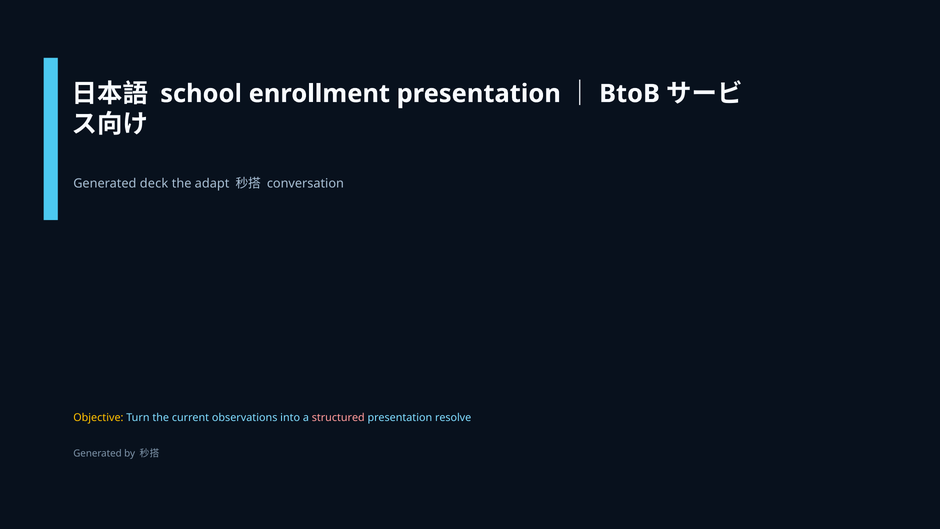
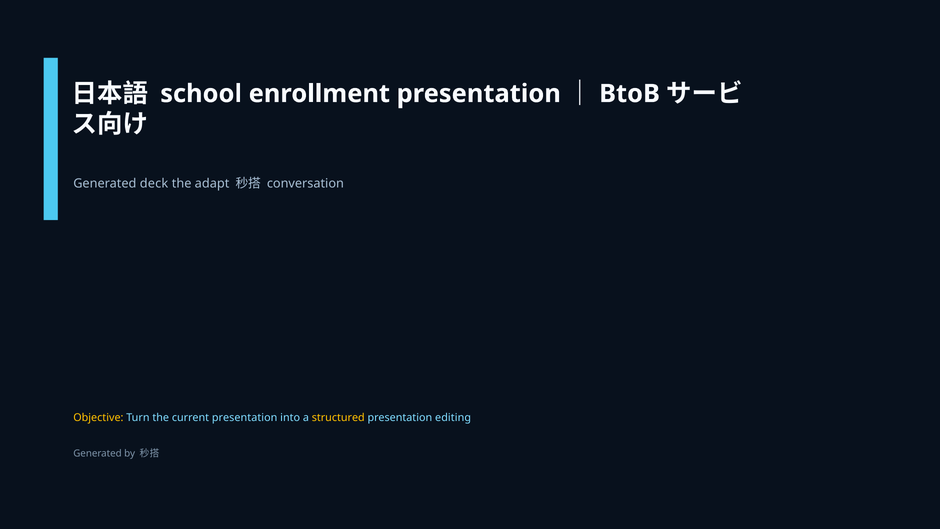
current observations: observations -> presentation (245, 417)
structured colour: pink -> yellow (338, 417)
resolve: resolve -> editing (453, 417)
